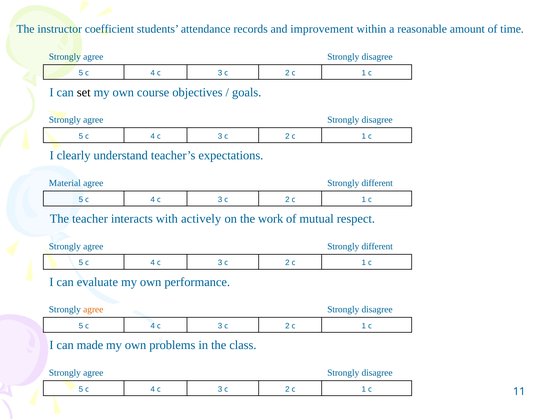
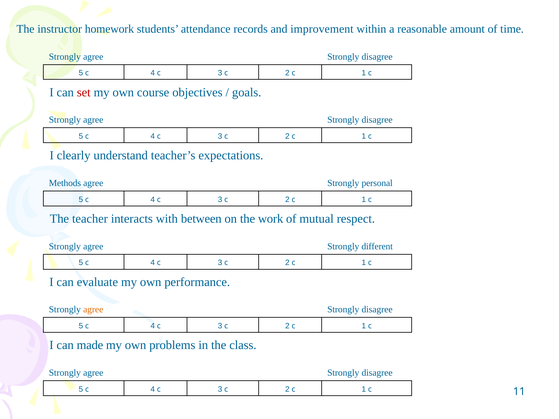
coefficient: coefficient -> homework (109, 29)
set colour: black -> red (84, 92)
Material: Material -> Methods (65, 183)
different: different -> personal (377, 183)
actively: actively -> between (201, 219)
